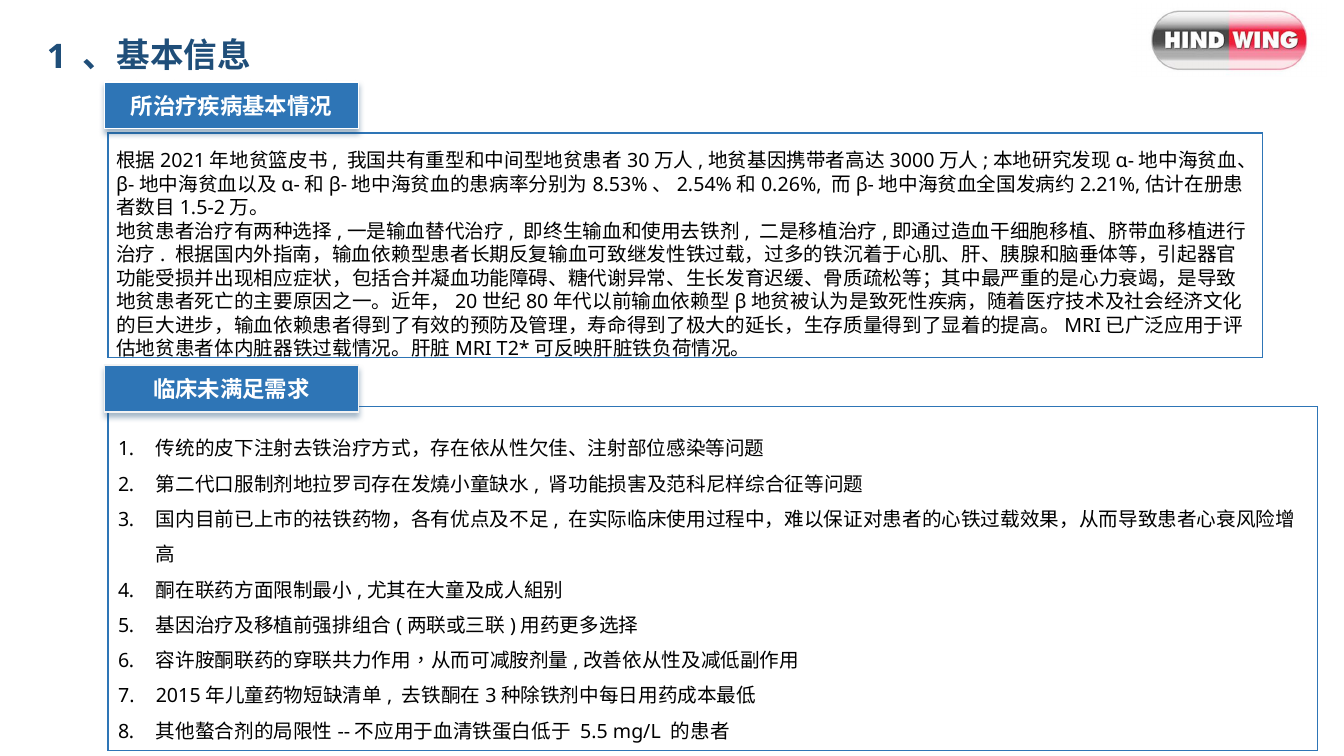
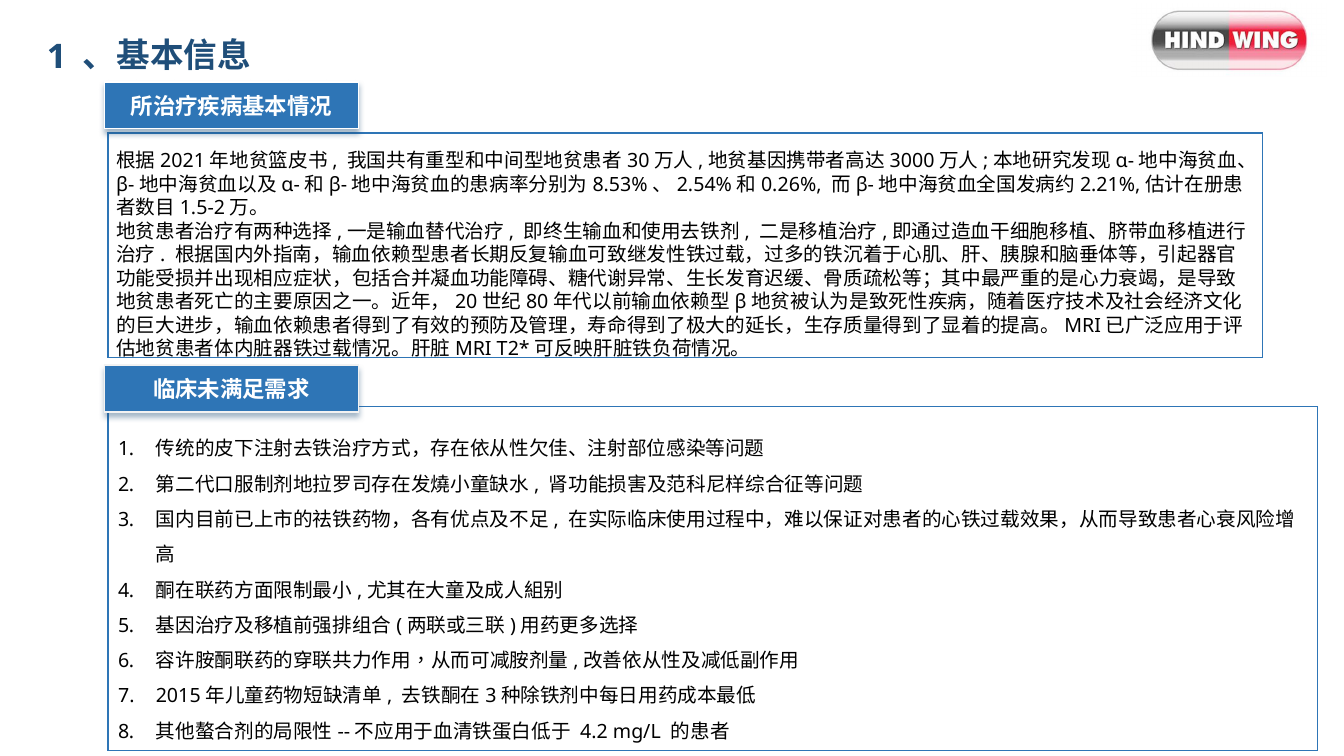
5.5: 5.5 -> 4.2 (594, 732)
